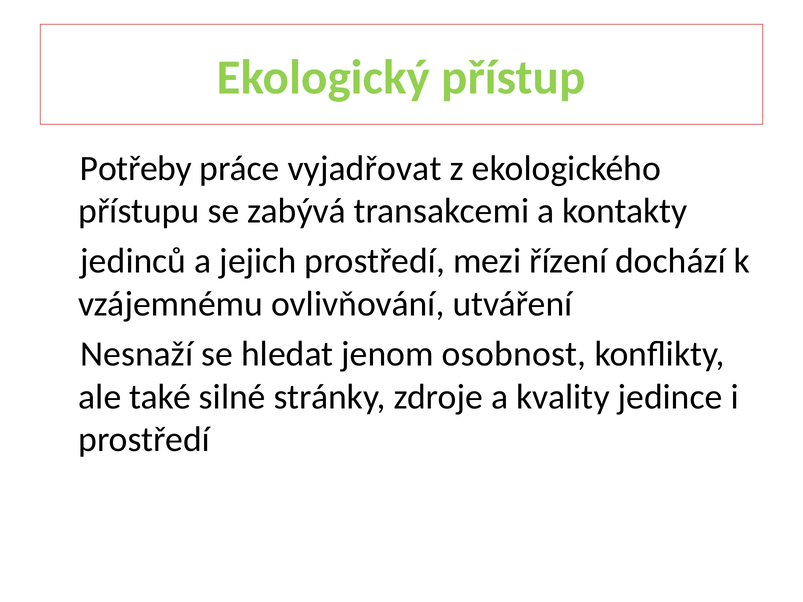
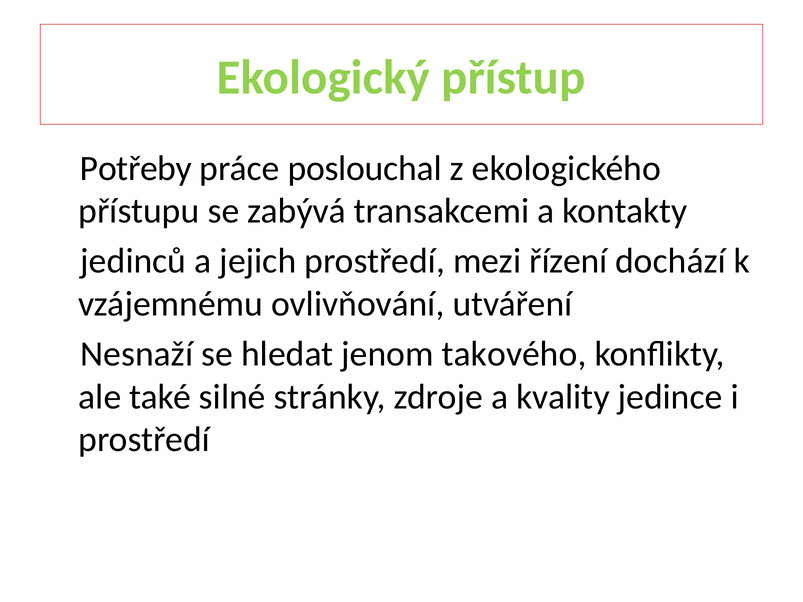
vyjadřovat: vyjadřovat -> poslouchal (365, 168)
osobnost: osobnost -> takového (514, 354)
